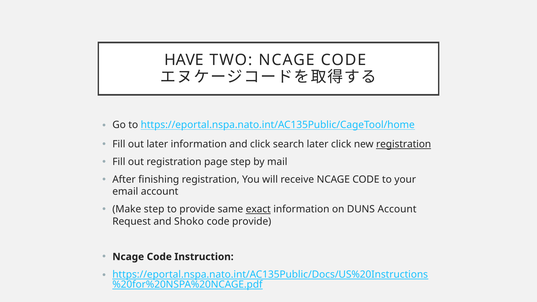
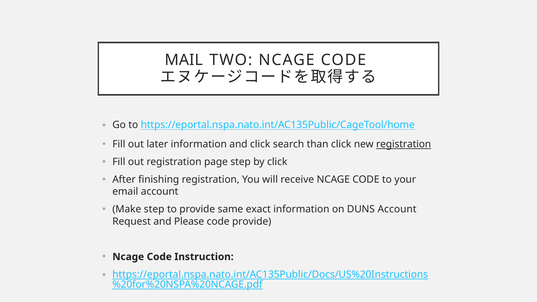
HAVE: HAVE -> MAIL (184, 60)
search later: later -> than (318, 144)
by mail: mail -> click (277, 162)
exact underline: present -> none (258, 209)
Shoko: Shoko -> Please (189, 221)
